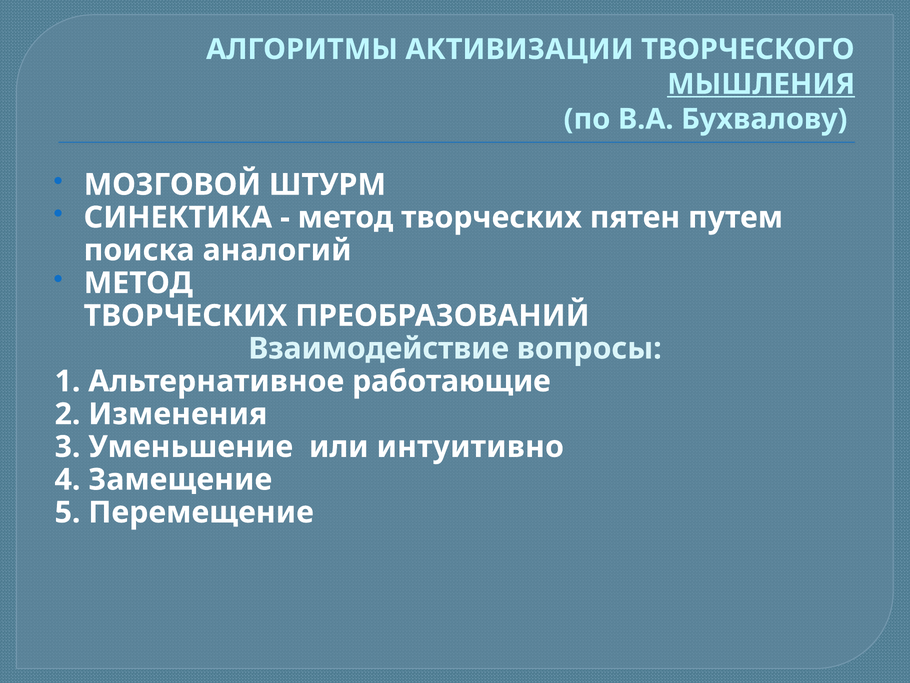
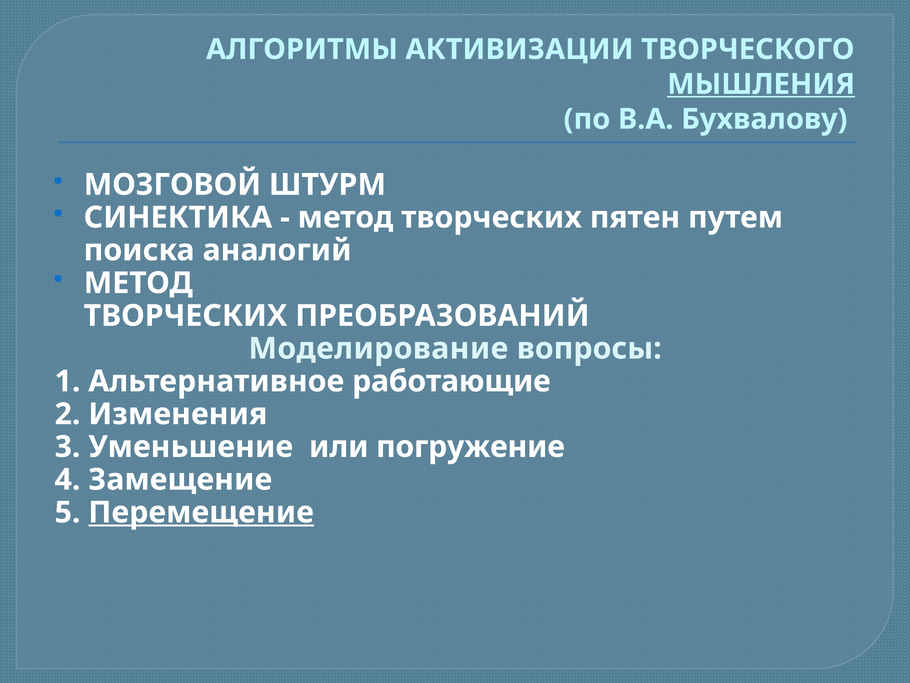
Взаимодействие: Взаимодействие -> Моделирование (378, 348)
интуитивно: интуитивно -> погружение (470, 447)
Перемещение underline: none -> present (201, 512)
